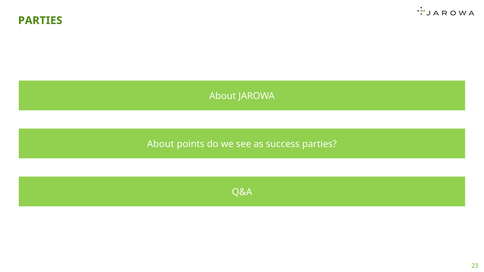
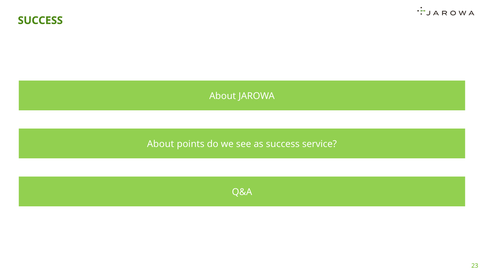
PARTIES: PARTIES -> SUCCESS (40, 21)
success parties: parties -> service (319, 144)
